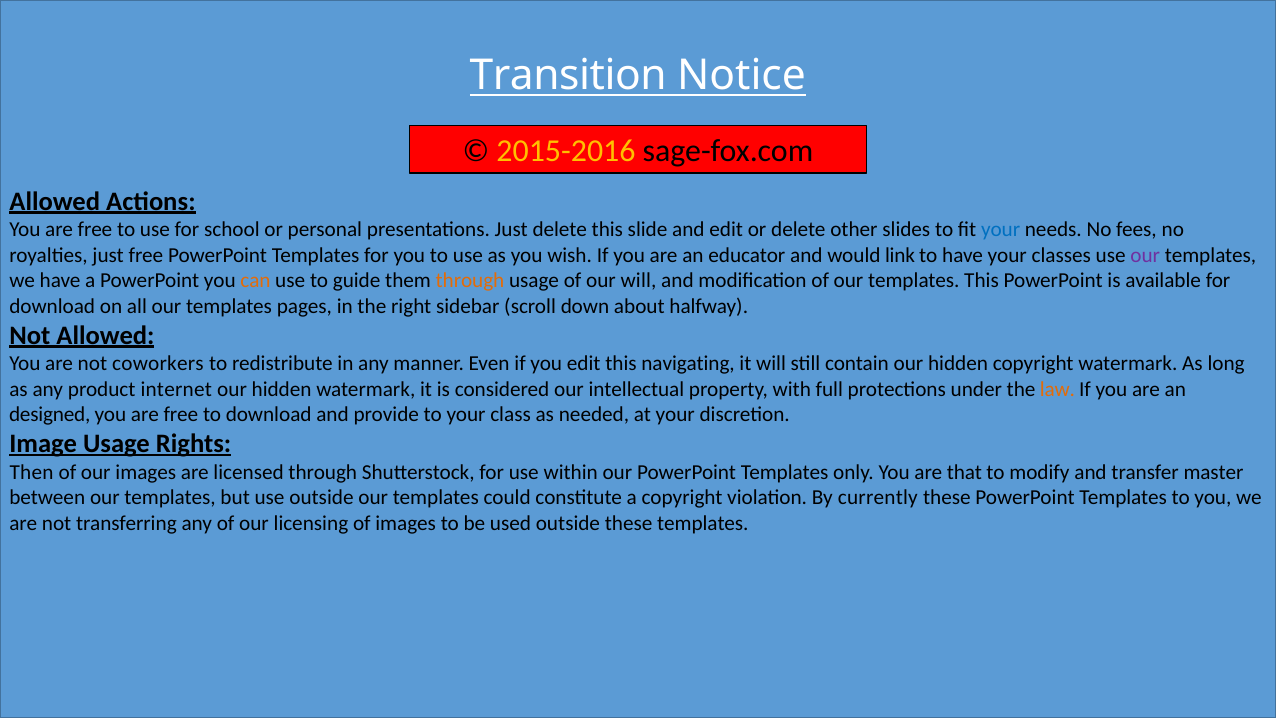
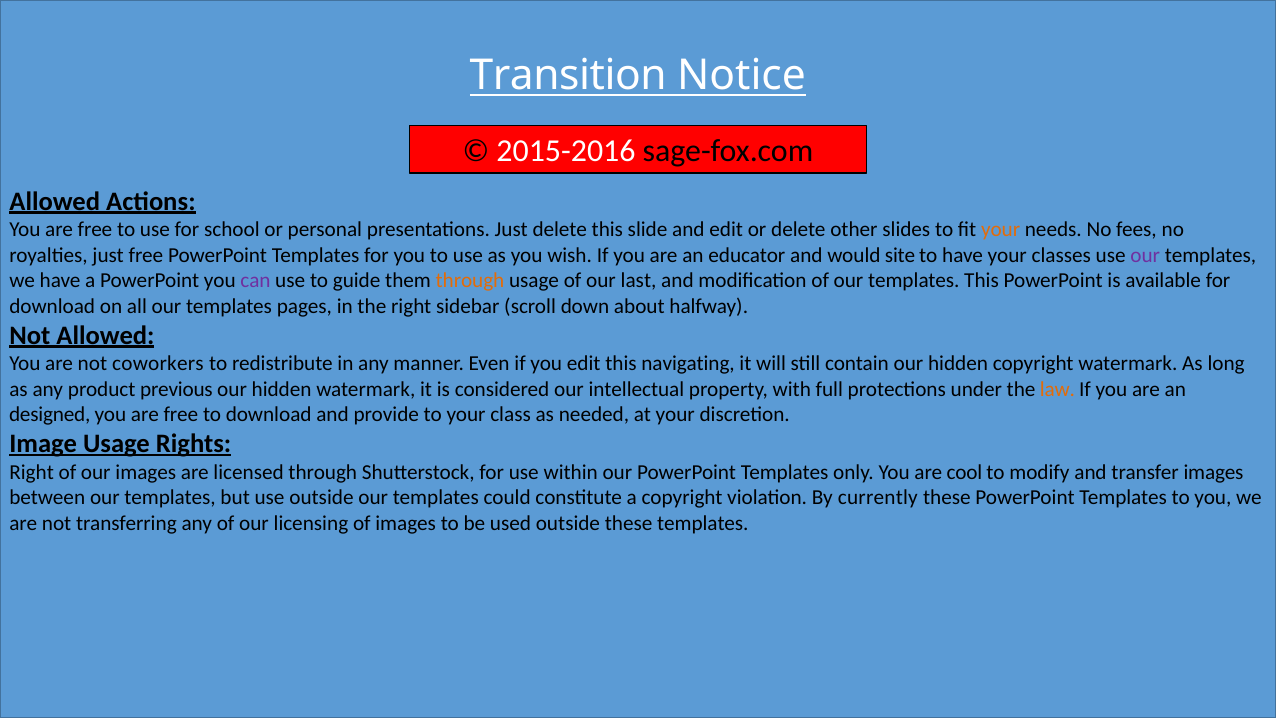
2015-2016 colour: yellow -> white (566, 151)
your colour: blue -> orange (1001, 230)
link: link -> site (900, 255)
can colour: orange -> purple (255, 281)
our will: will -> last (639, 281)
internet: internet -> previous (176, 389)
Then: Then -> Right (32, 472)
that: that -> cool (964, 472)
transfer master: master -> images (1214, 472)
